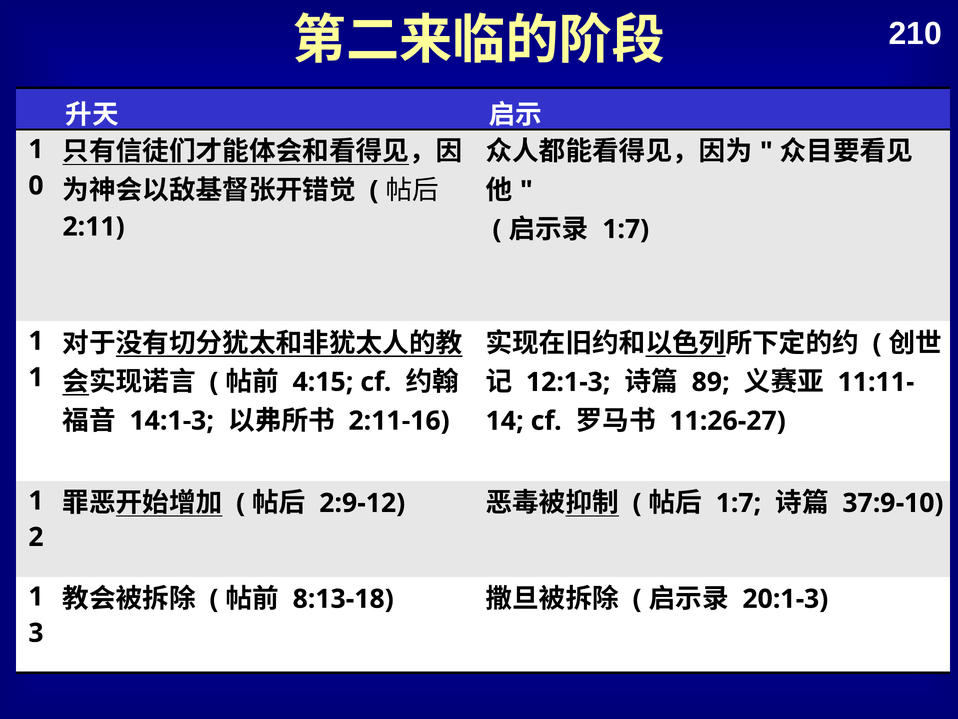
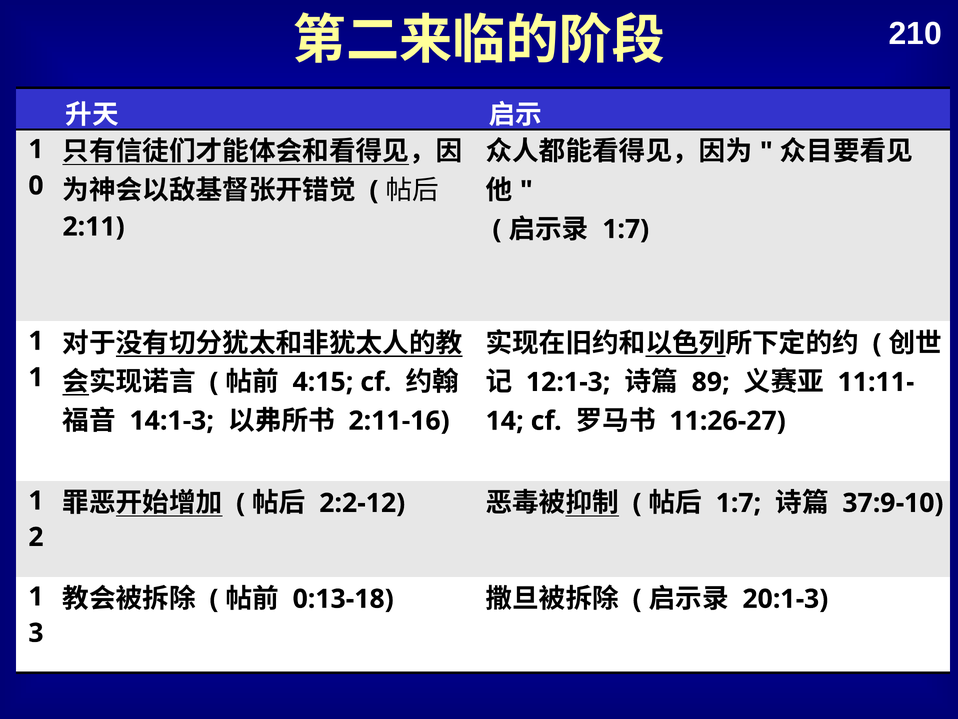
2:9-12: 2:9-12 -> 2:2-12 (362, 503)
8:13-18: 8:13-18 -> 0:13-18 (343, 599)
